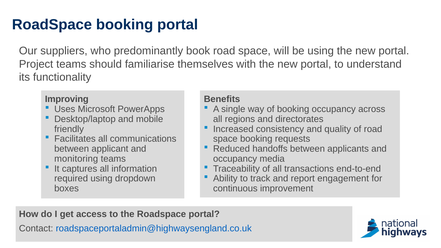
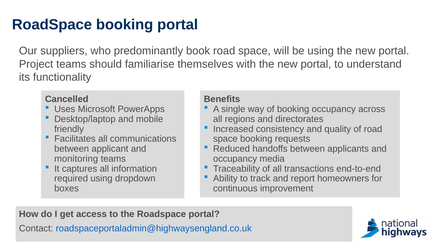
Improving: Improving -> Cancelled (67, 99)
engagement: engagement -> homeowners (343, 179)
